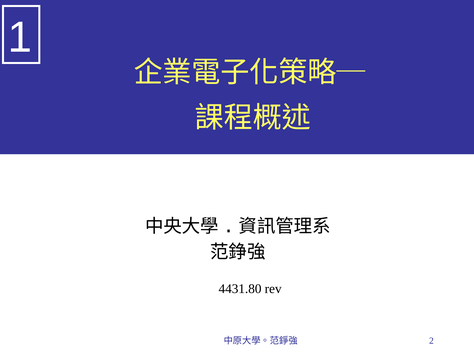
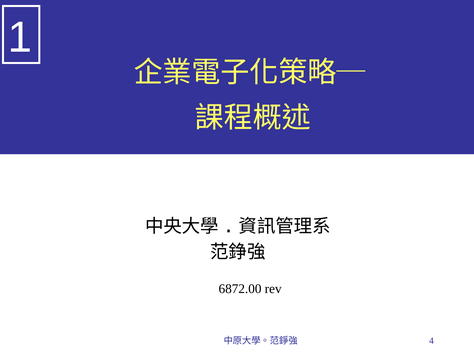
4431.80: 4431.80 -> 6872.00 (240, 288)
2: 2 -> 4 (431, 340)
